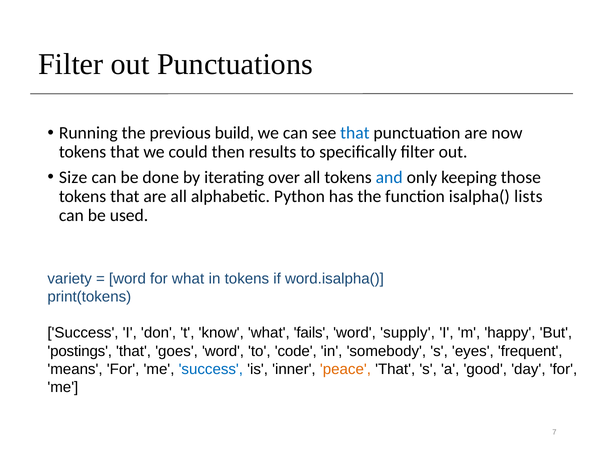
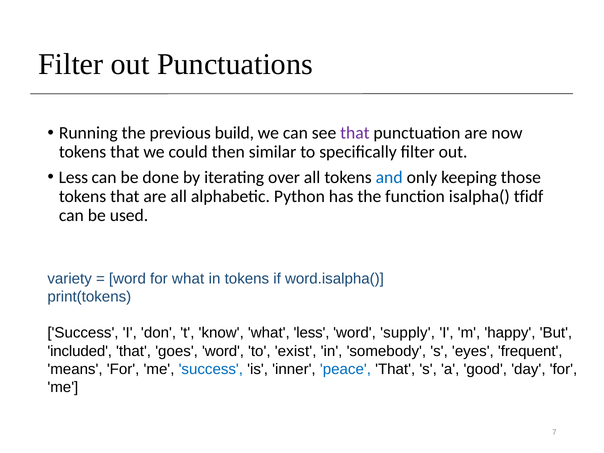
that colour: blue -> purple (355, 133)
results: results -> similar (273, 152)
Size: Size -> Less (73, 177)
lists: lists -> tfidf (529, 196)
what fails: fails -> less (312, 333)
postings: postings -> included (80, 351)
code: code -> exist (296, 351)
peace colour: orange -> blue (345, 369)
